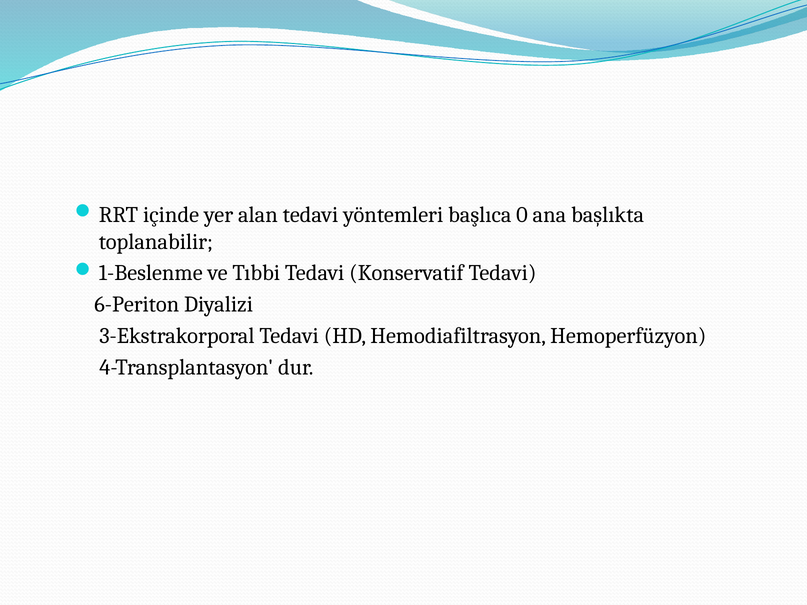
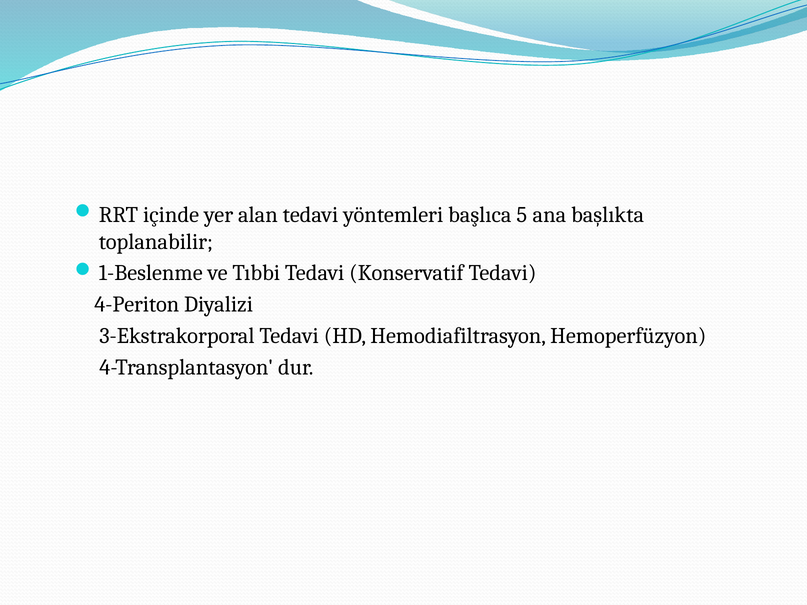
0: 0 -> 5 (522, 215)
6-Periton: 6-Periton -> 4-Periton (137, 305)
